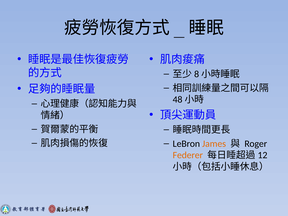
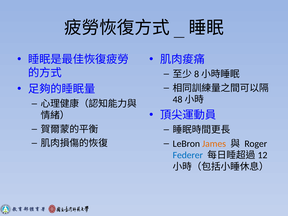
Federer colour: orange -> blue (188, 155)
